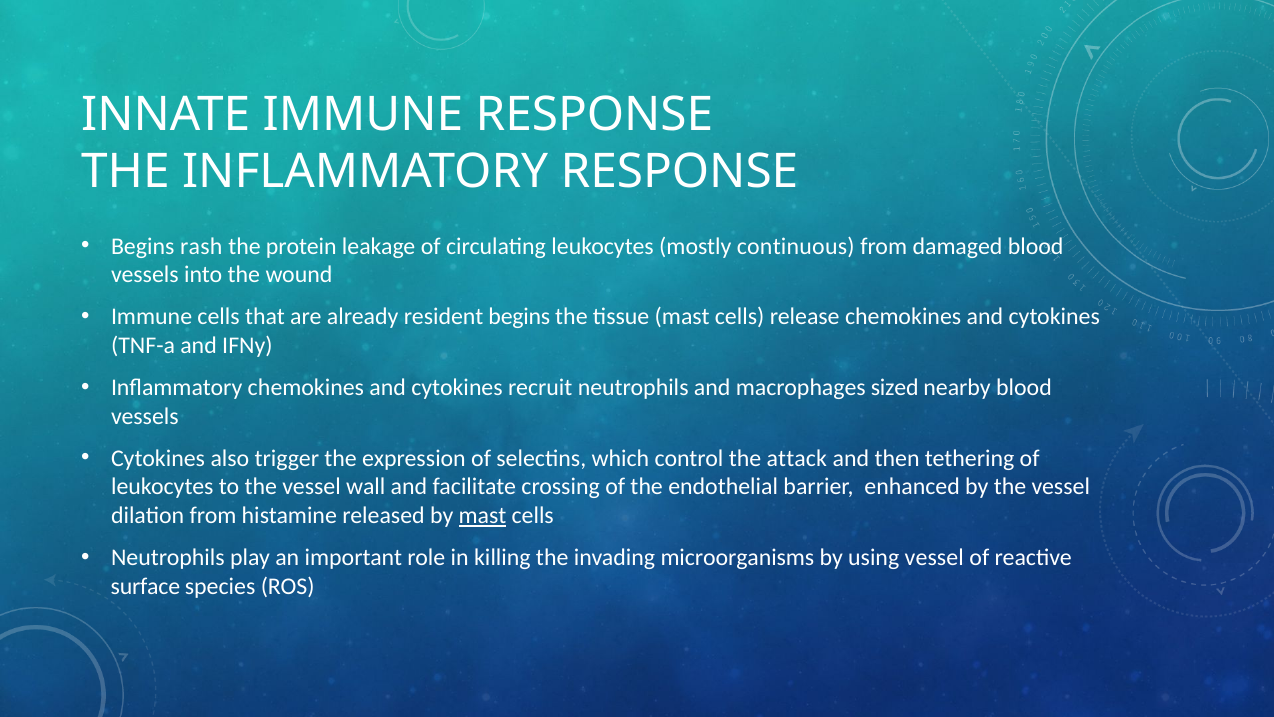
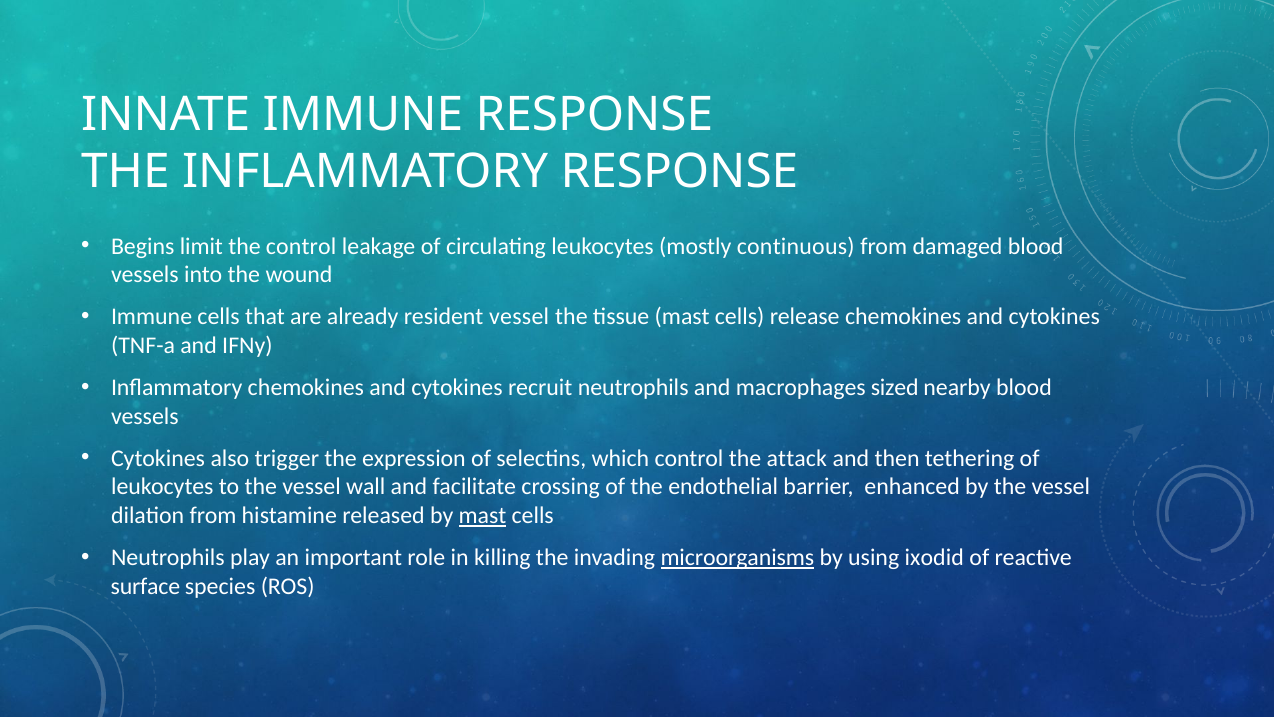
rash: rash -> limit (201, 246)
the protein: protein -> control (301, 246)
resident begins: begins -> vessel (519, 317)
microorganisms underline: none -> present (737, 557)
using vessel: vessel -> ixodid (934, 557)
